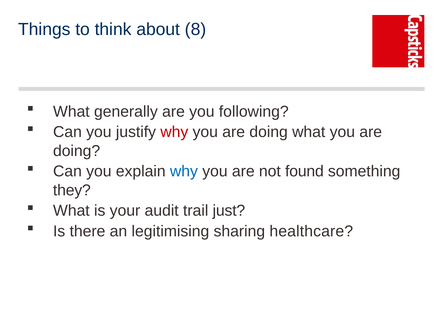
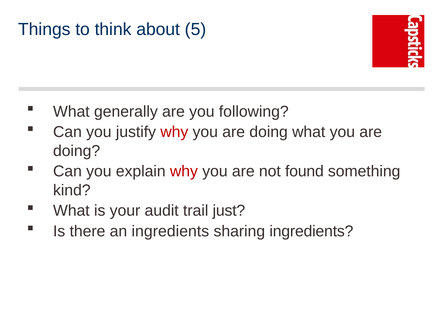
8: 8 -> 5 (196, 29)
why colour: blue -> red (184, 171)
they: they -> kind (72, 190)
an legitimising: legitimising -> ingredients (170, 231)
sharing healthcare: healthcare -> ingredients (311, 231)
